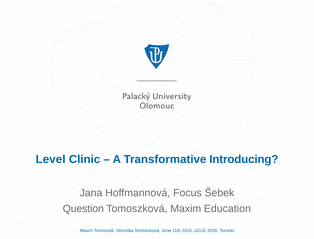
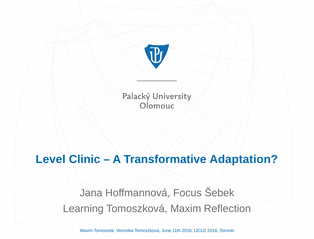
Introducing: Introducing -> Adaptation (244, 159)
Question: Question -> Learning (83, 208)
Education: Education -> Reflection (227, 208)
